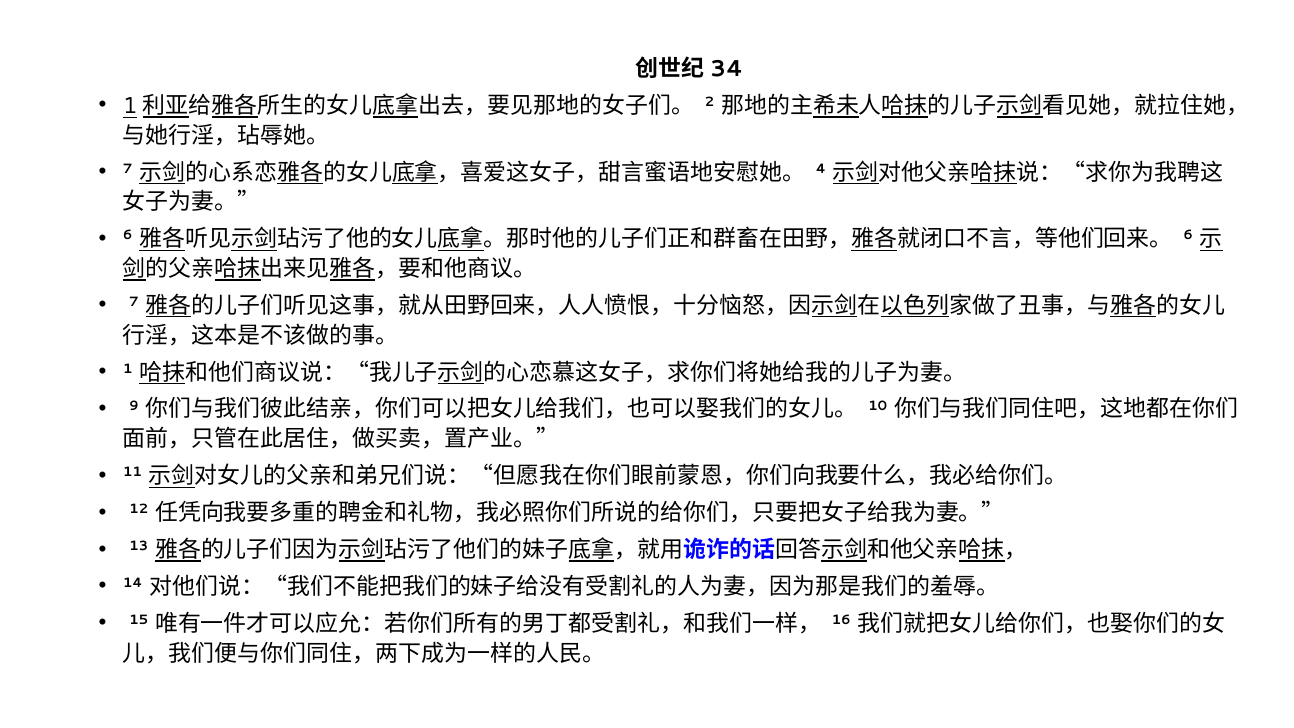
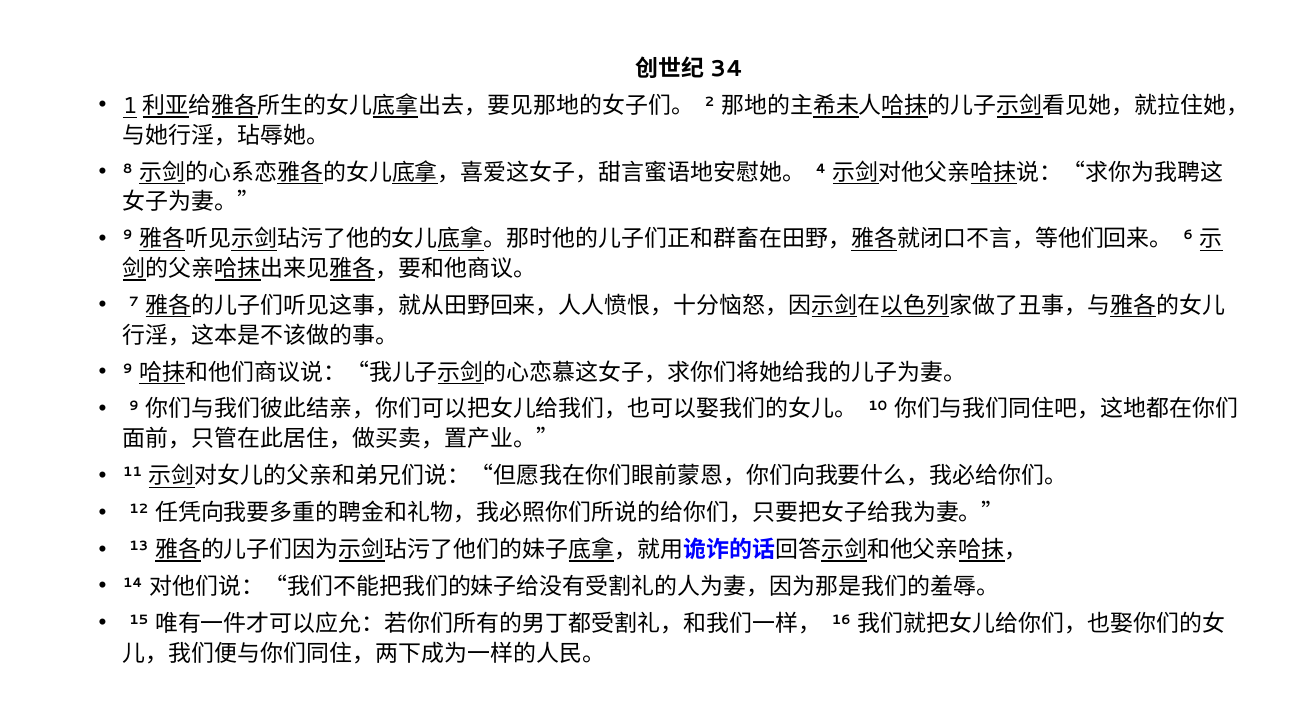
7: 7 -> 8 (128, 169)
6: 6 -> 9 (128, 235)
1: 1 -> 9 (128, 369)
